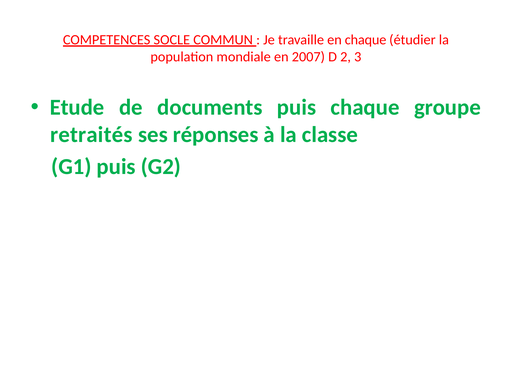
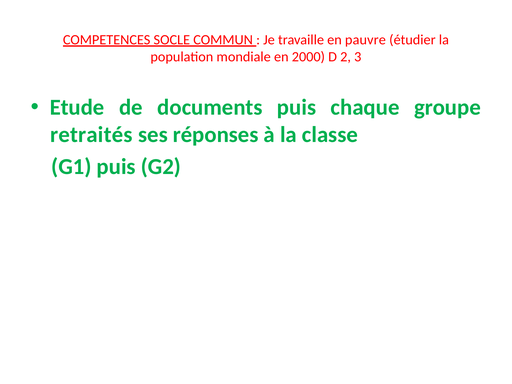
en chaque: chaque -> pauvre (365, 40)
2007: 2007 -> 2000 (308, 57)
